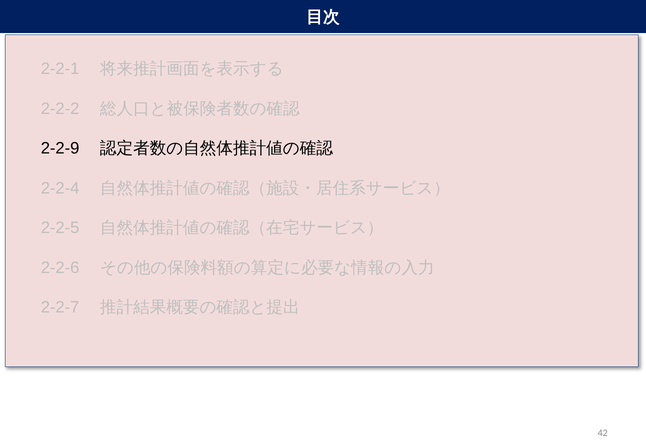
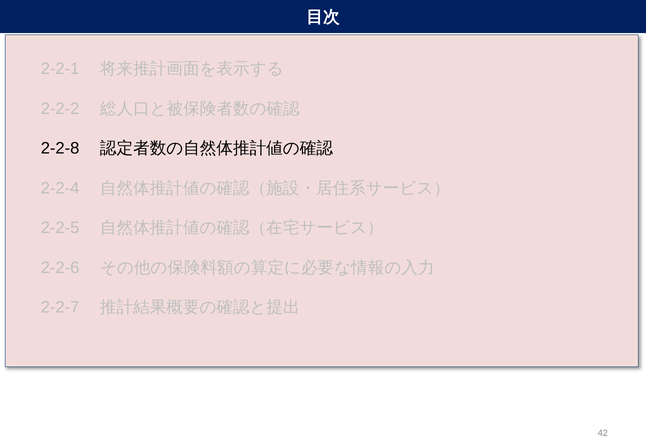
2-2-9: 2-2-9 -> 2-2-8 (60, 148)
